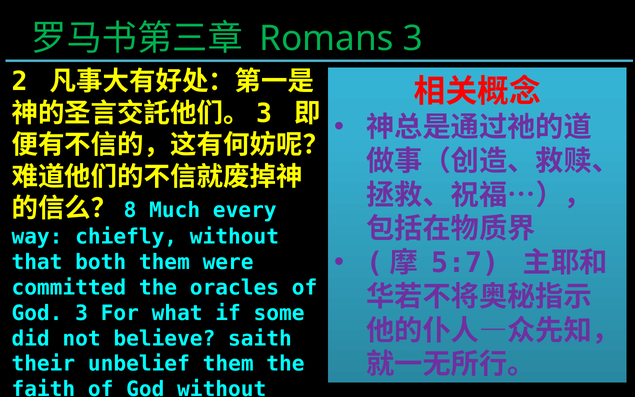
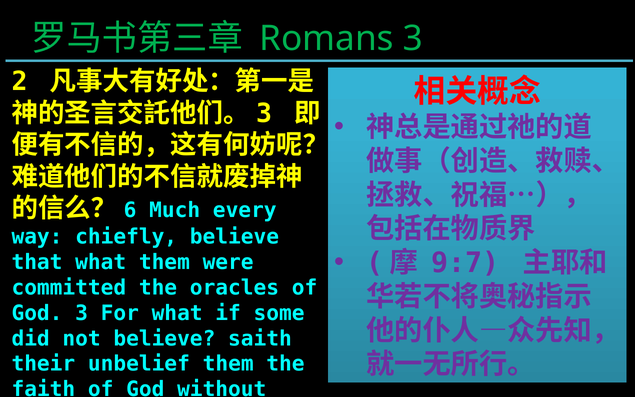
8: 8 -> 6 (130, 210)
chiefly without: without -> believe (234, 237)
5:7: 5:7 -> 9:7 (465, 263)
that both: both -> what (101, 262)
